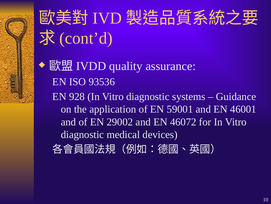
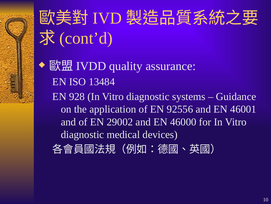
93536: 93536 -> 13484 (102, 81)
59001: 59001 -> 92556 (180, 109)
46072: 46072 -> 46000 (183, 122)
